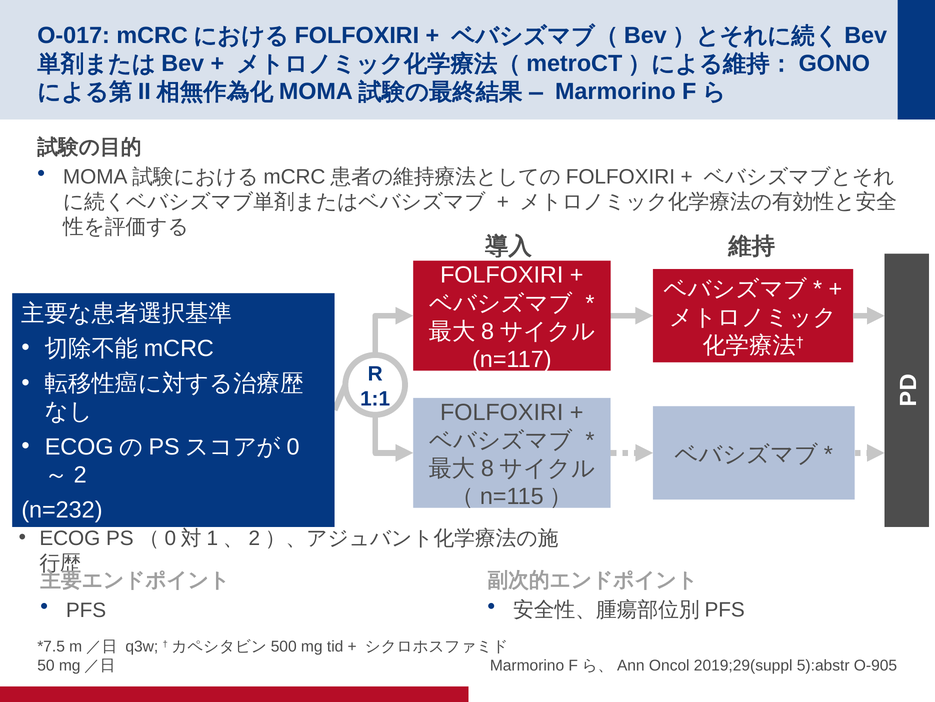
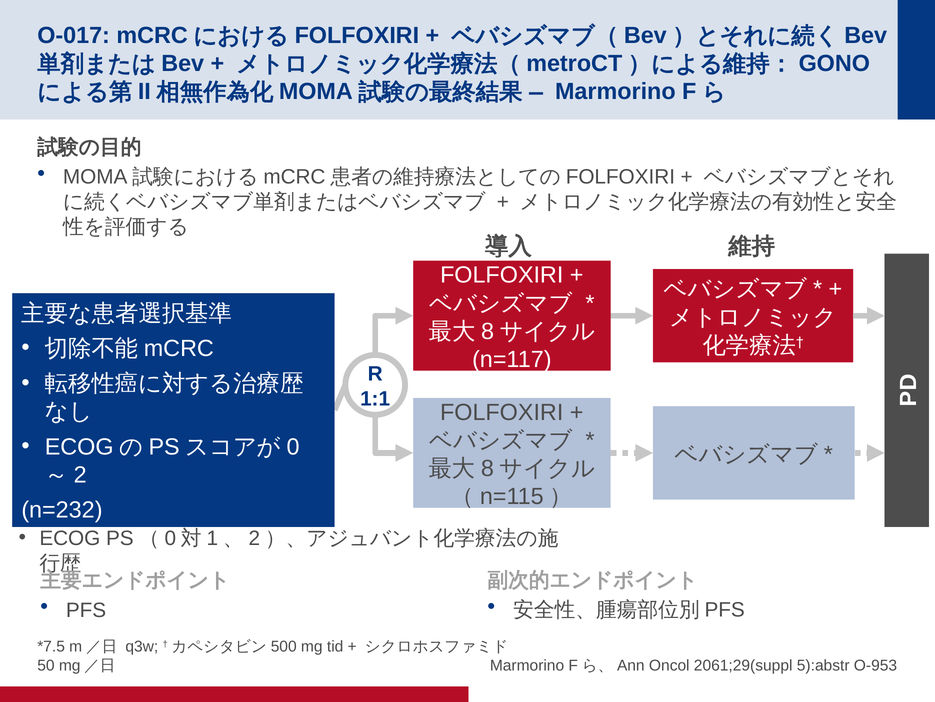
2019;29(suppl: 2019;29(suppl -> 2061;29(suppl (743, 665)
O-905: O-905 -> O-953 (875, 665)
